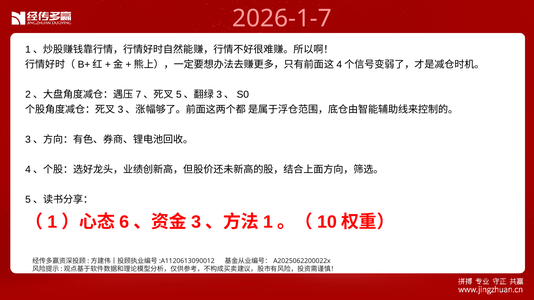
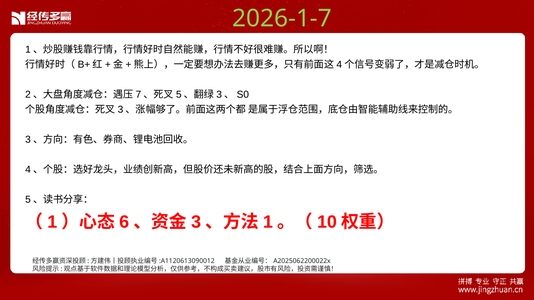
2026-1-7 colour: pink -> light green (282, 18)
